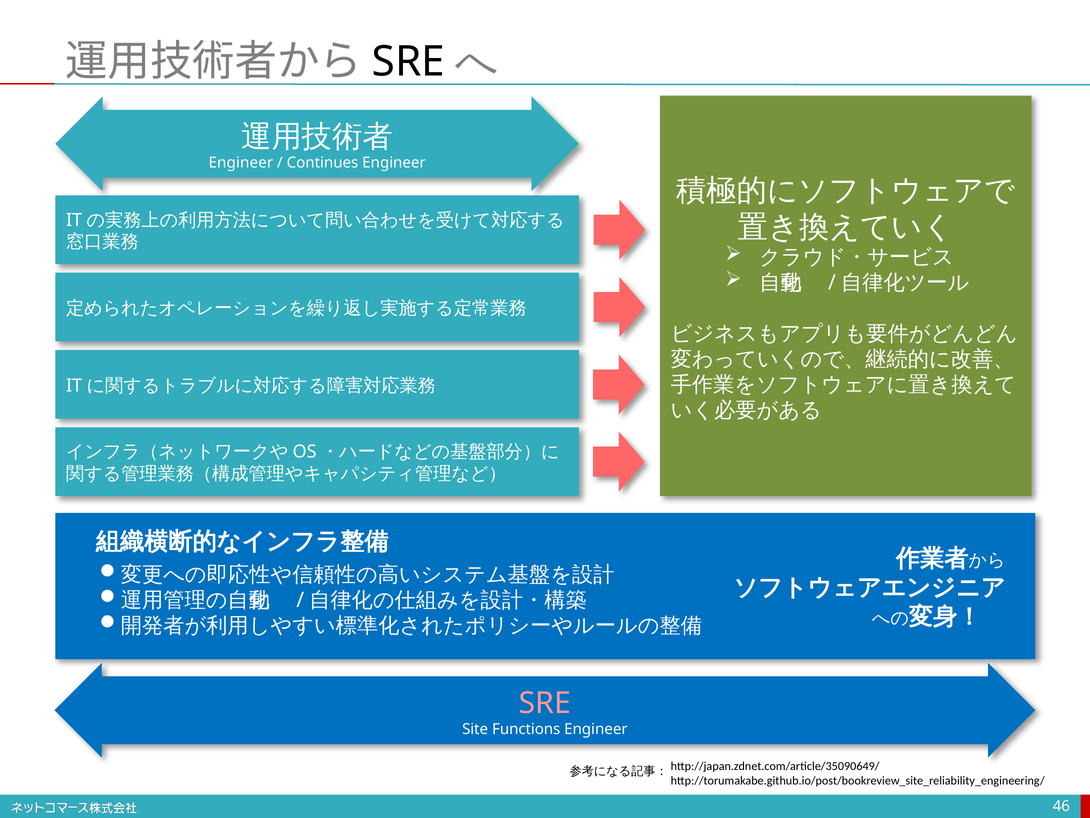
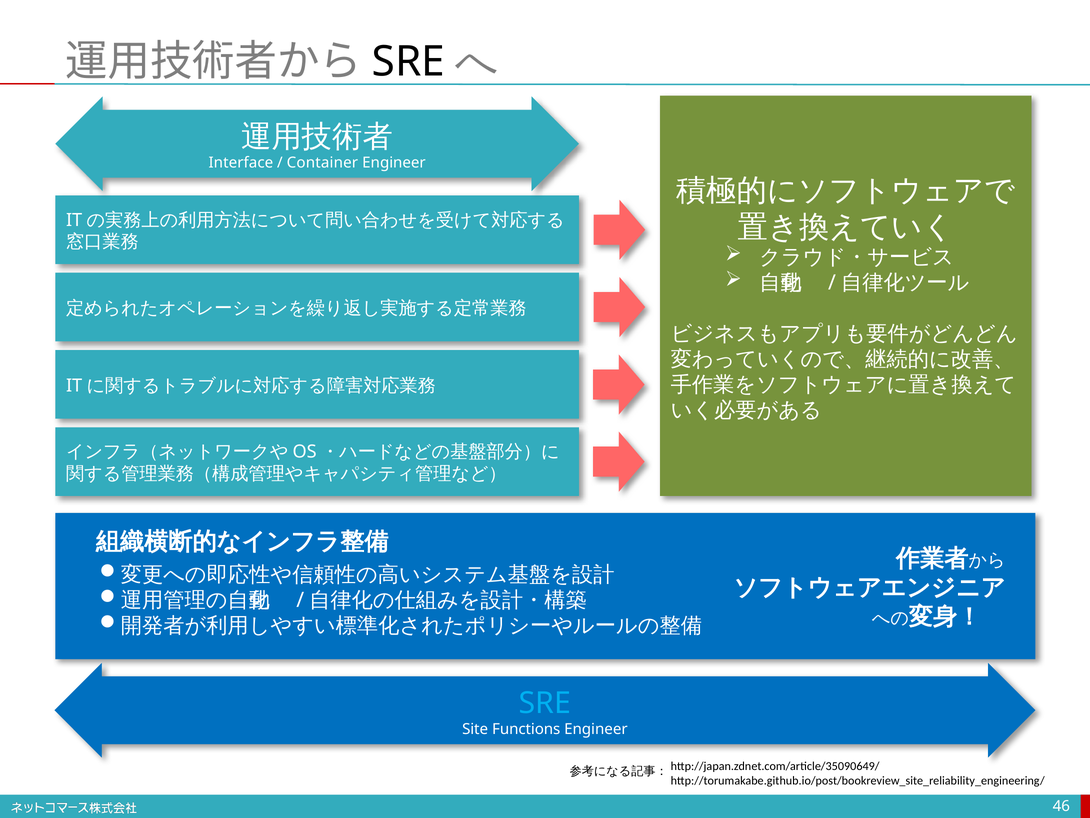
Engineer: Engineer -> Interface (241, 163)
Continues: Continues -> Container (322, 163)
SRE colour: pink -> light blue (545, 703)
